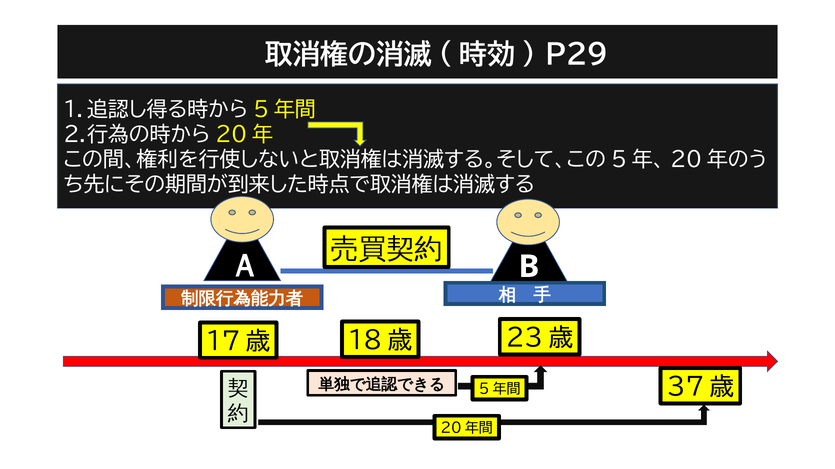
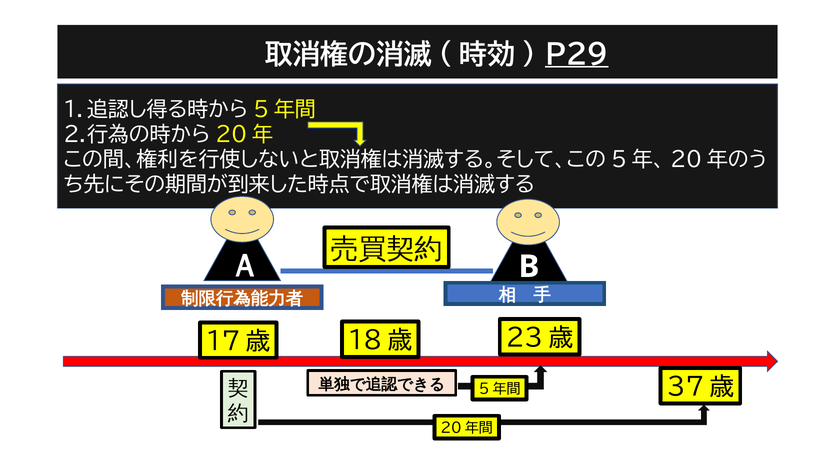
P29 underline: none -> present (577, 55)
